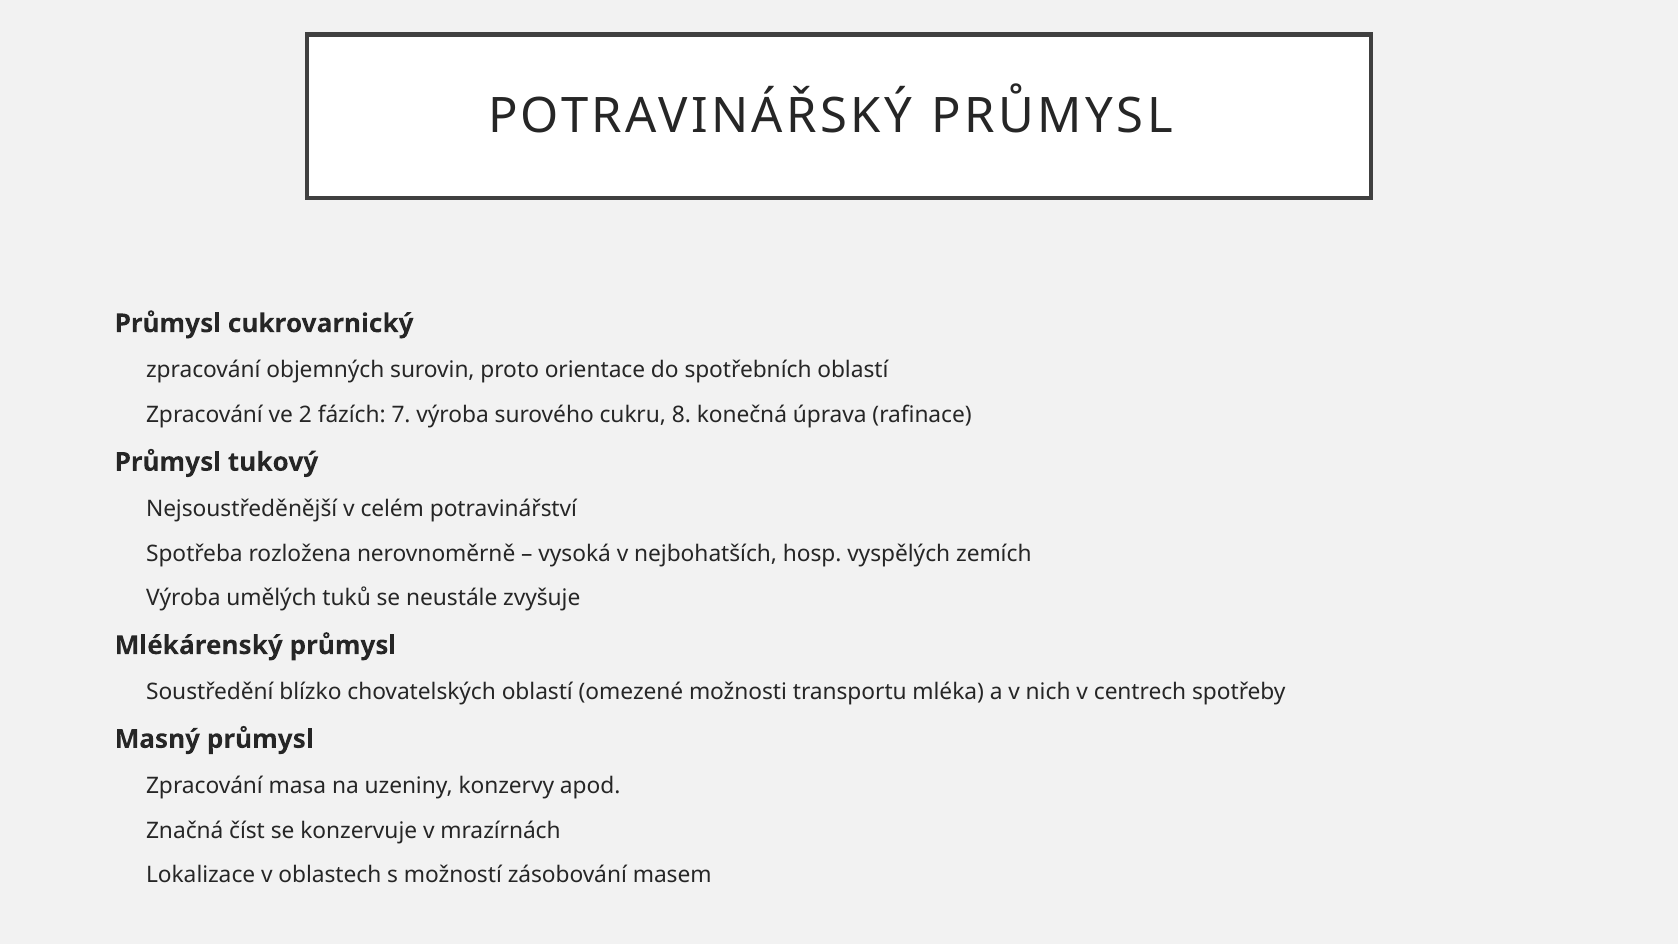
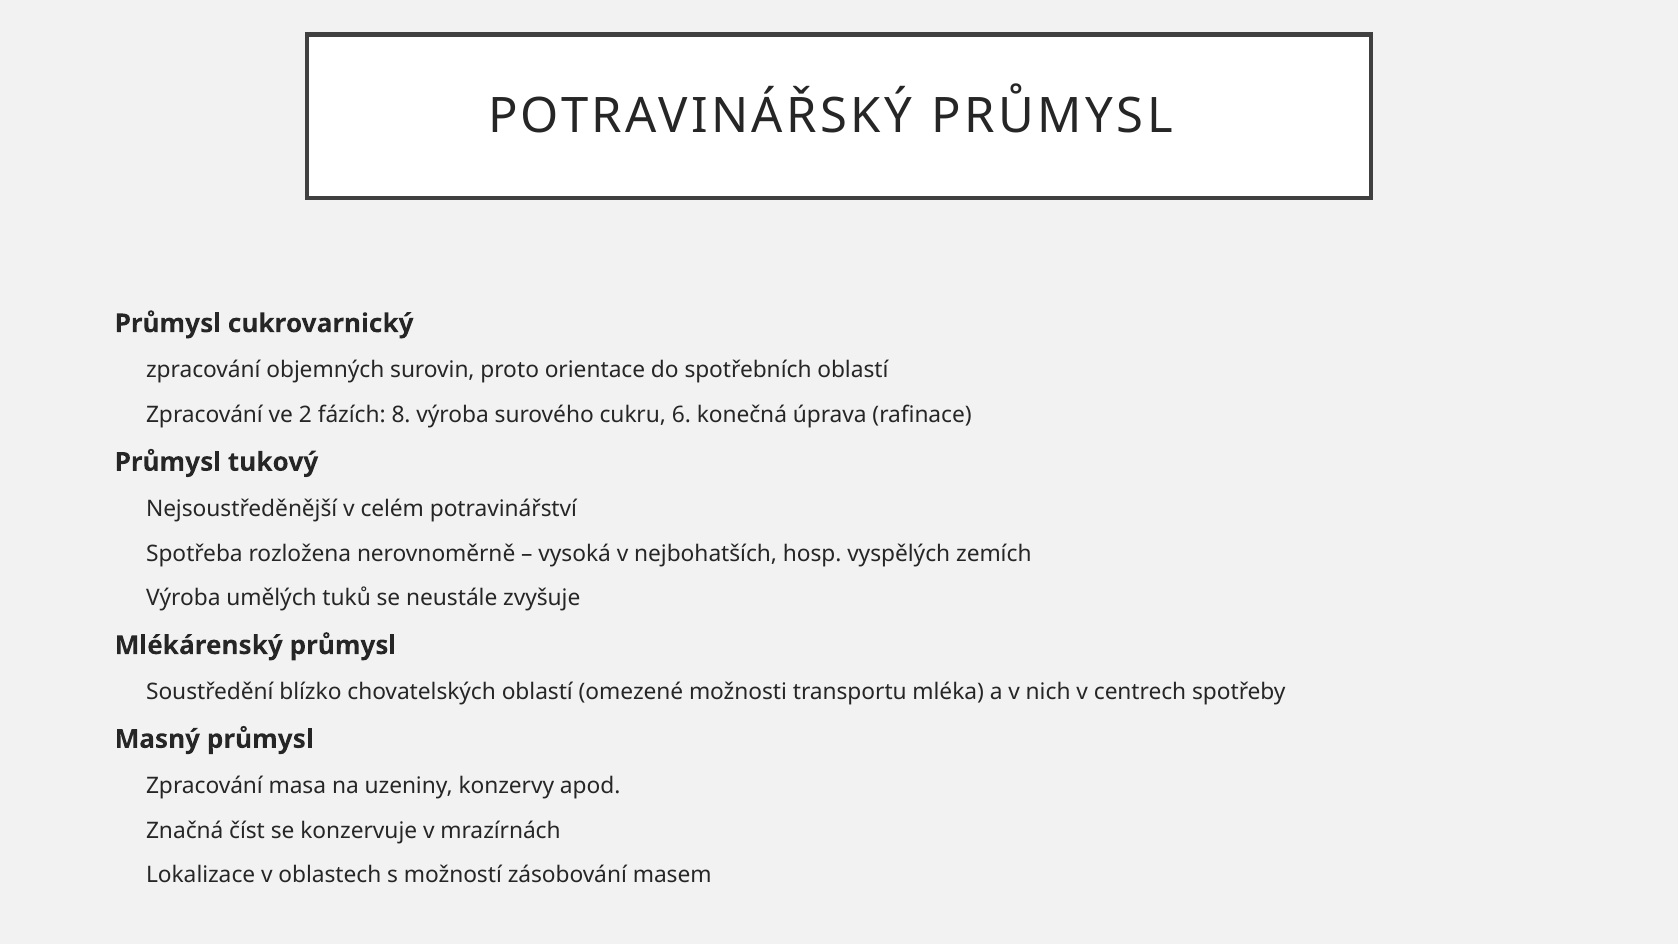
7: 7 -> 8 (401, 415)
8: 8 -> 6 (681, 415)
